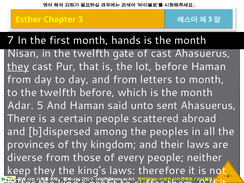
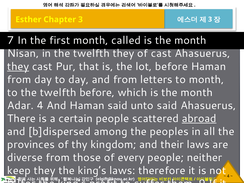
hands: hands -> called (126, 40)
twelfth gate: gate -> they (123, 53)
Adar 5: 5 -> 4 (40, 105)
unto sent: sent -> said (167, 105)
abroad underline: none -> present (199, 118)
